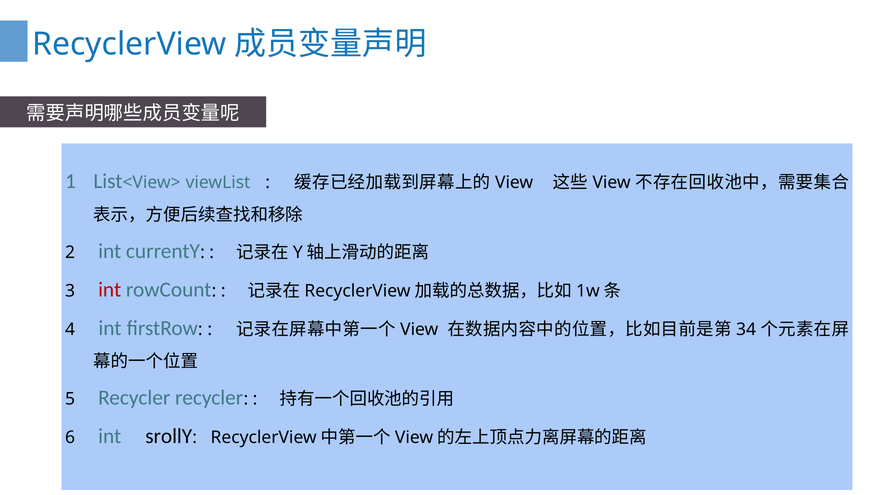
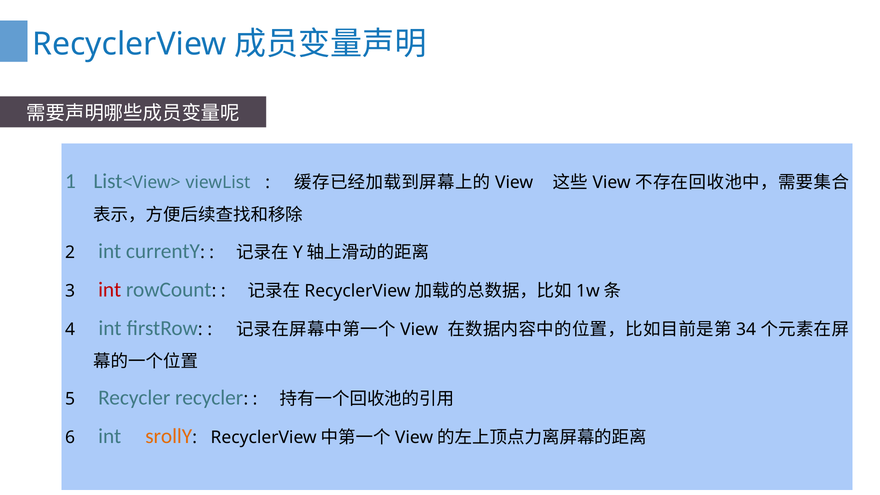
srollY colour: black -> orange (169, 436)
